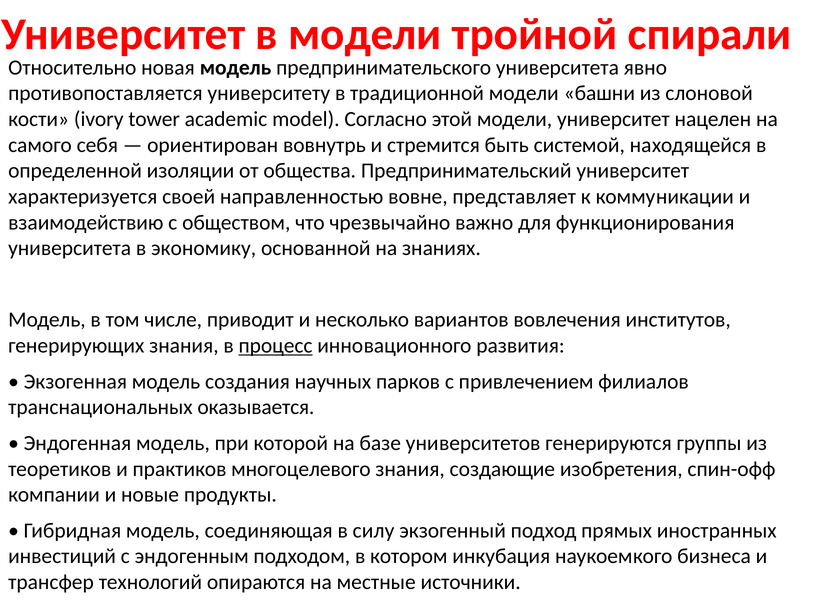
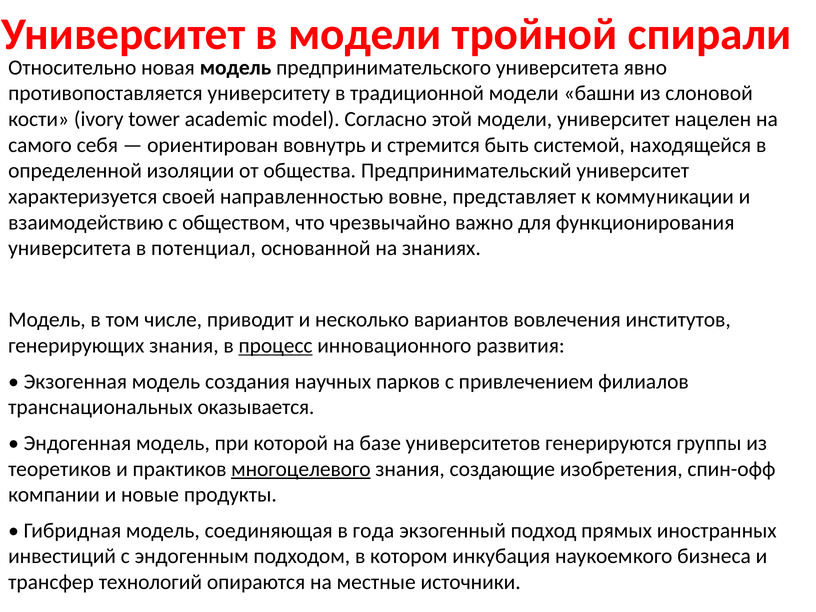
экономику: экономику -> потенциал (204, 248)
многоцелевого underline: none -> present (301, 469)
силу: силу -> года (373, 531)
